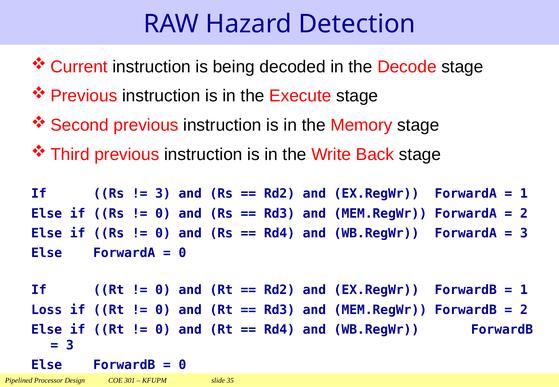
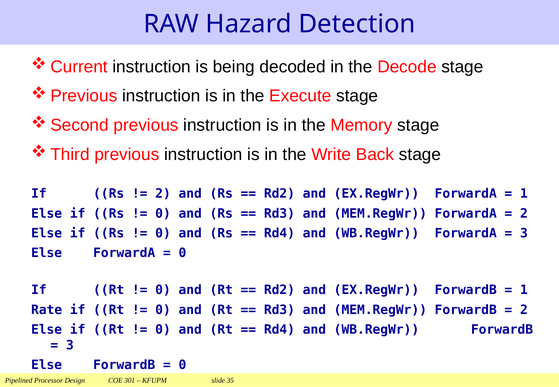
3: 3 -> 2 (163, 194)
Loss: Loss -> Rate (47, 310)
